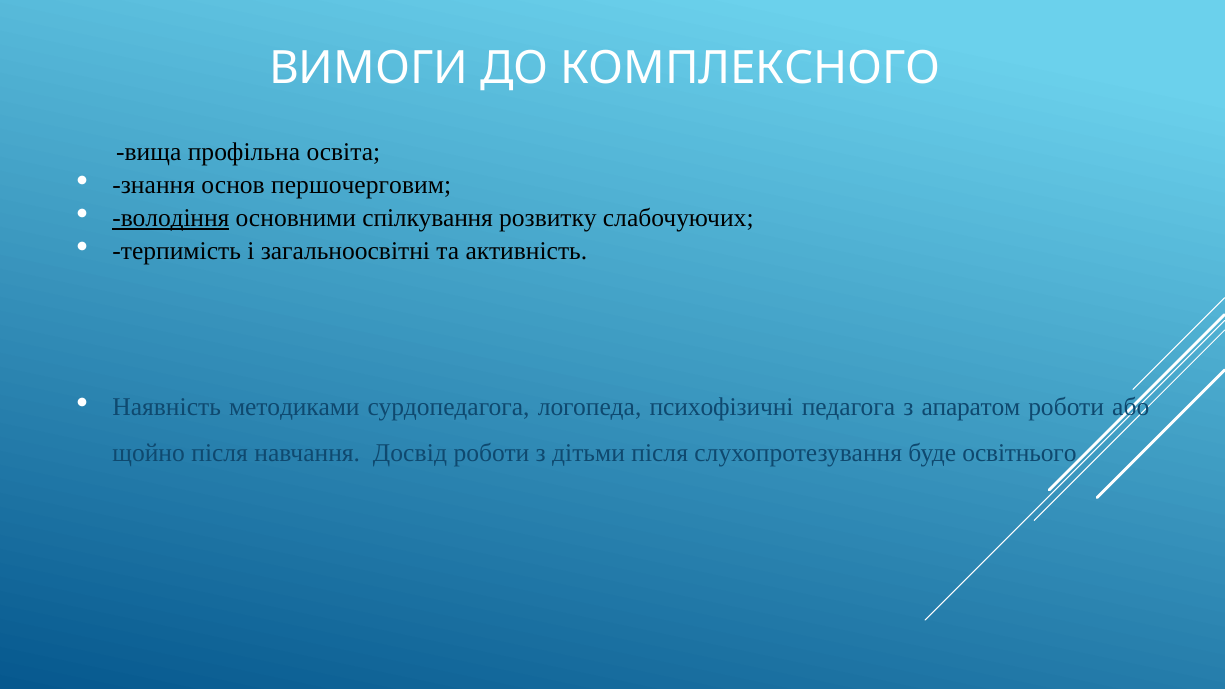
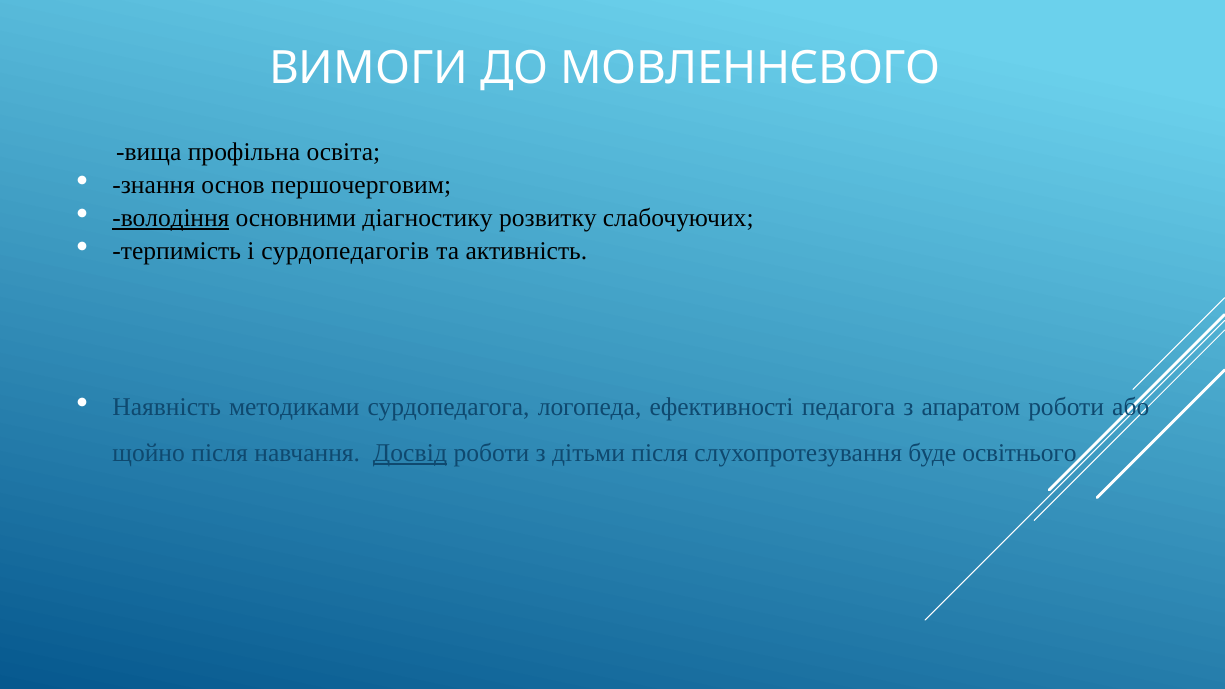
КОМПЛЕКСНОГО: КОМПЛЕКСНОГО -> МОВЛЕННЄВОГО (751, 69)
спілкування: спілкування -> діагностику (428, 218)
загальноосвітні: загальноосвітні -> сурдопедагогів (345, 251)
психофізичні: психофізичні -> ефективності (722, 407)
Досвід underline: none -> present (410, 453)
